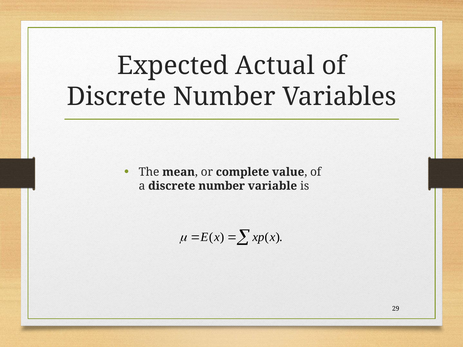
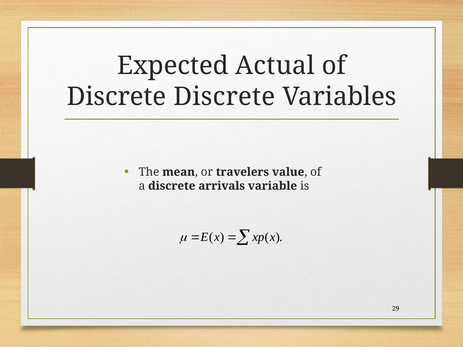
Number: Number -> Discrete (224, 97)
complete: complete -> travelers (242, 172)
a discrete number: number -> arrivals (222, 186)
